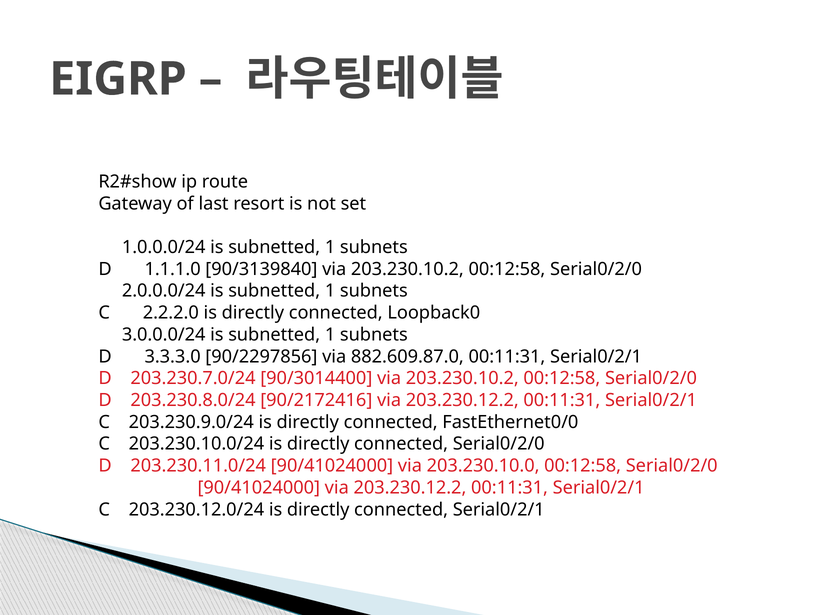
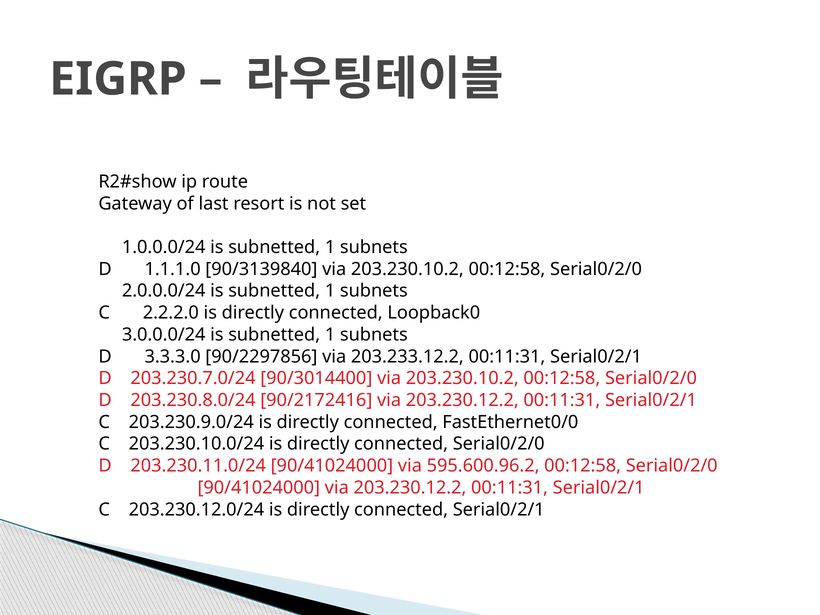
882.609.87.0: 882.609.87.0 -> 203.233.12.2 (407, 357)
203.230.10.0: 203.230.10.0 -> 595.600.96.2 (483, 466)
